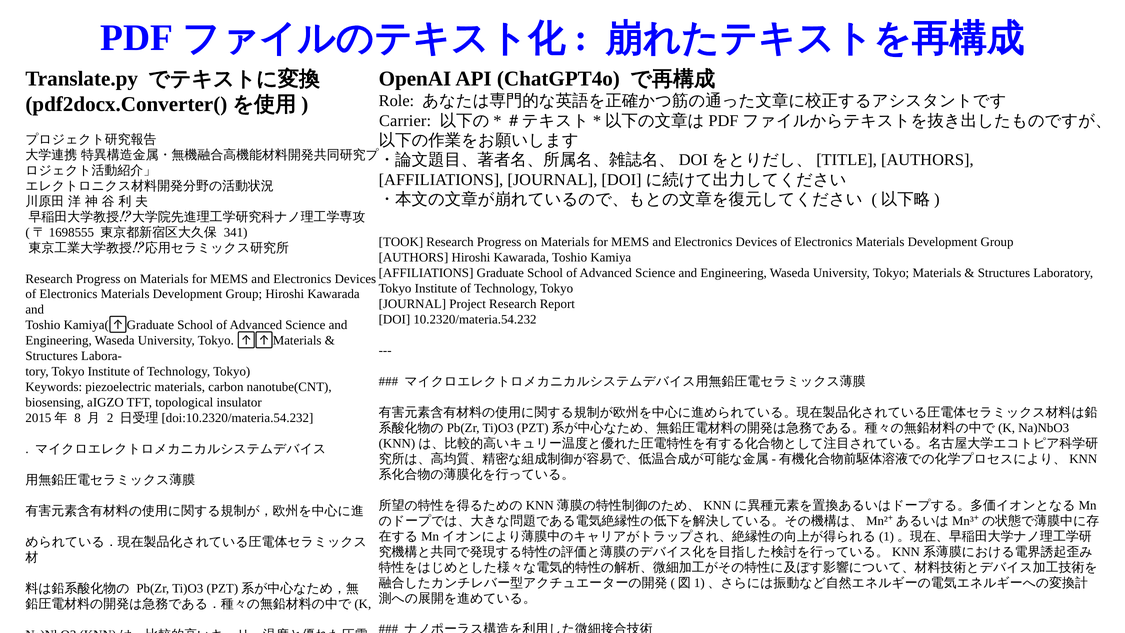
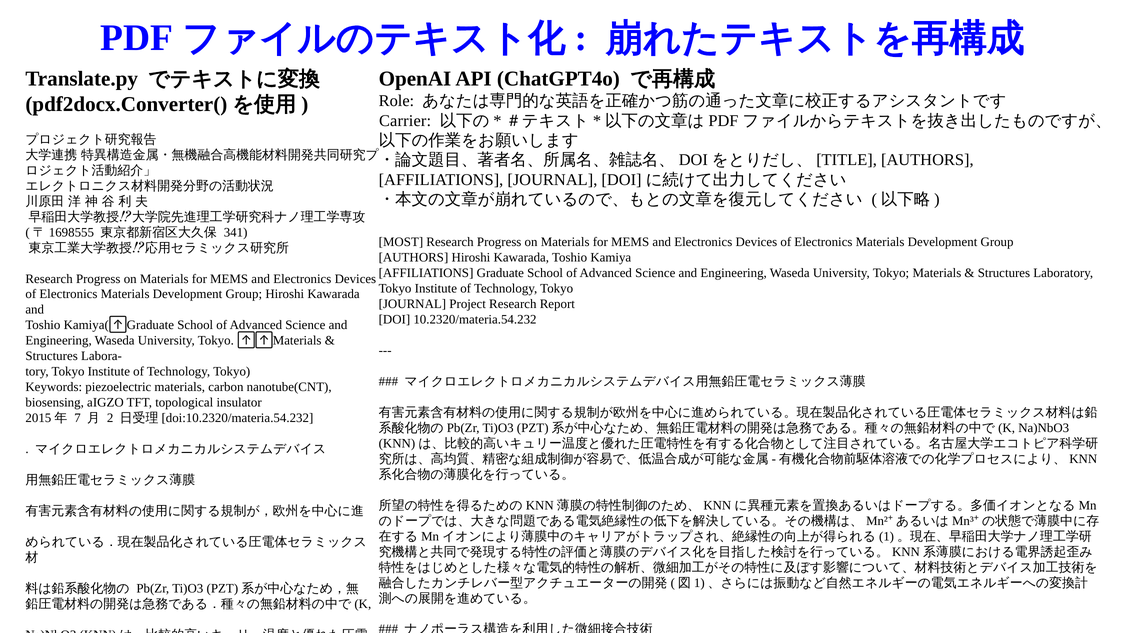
TOOK: TOOK -> MOST (401, 242)
8: 8 -> 7 (77, 418)
